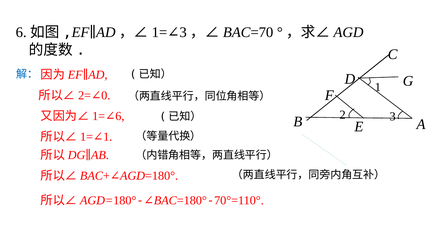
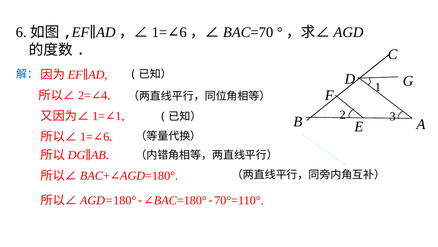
3: 3 -> 6 (183, 32)
0: 0 -> 4 (106, 95)
6: 6 -> 1 (120, 116)
1: 1 -> 6 (108, 137)
